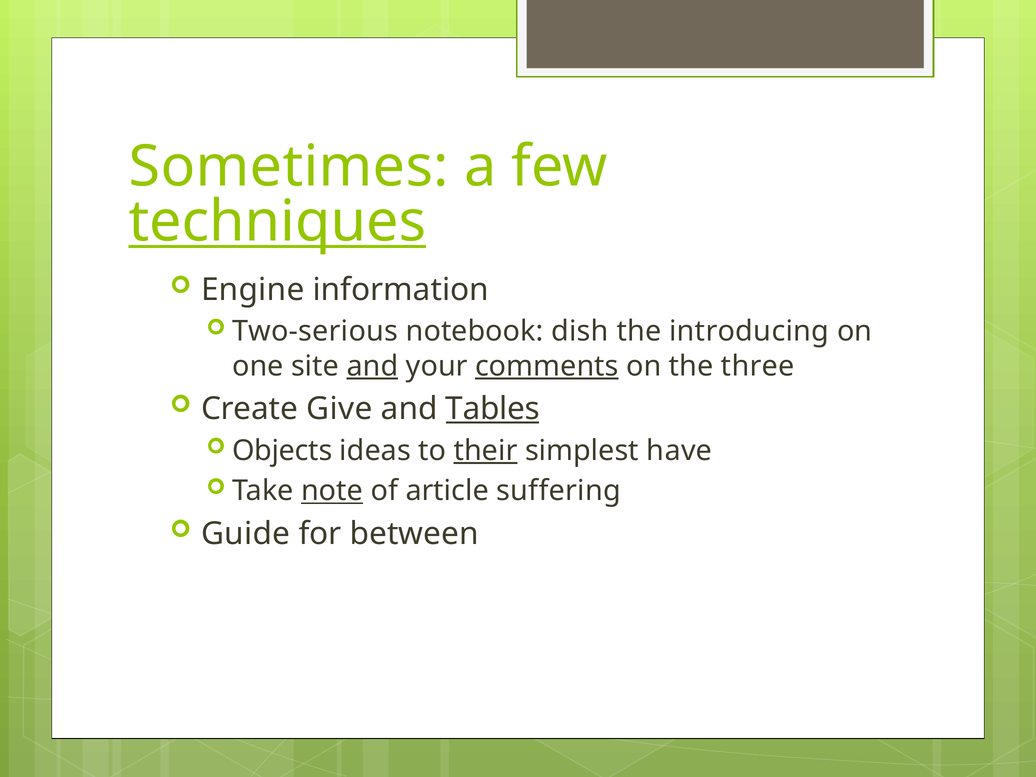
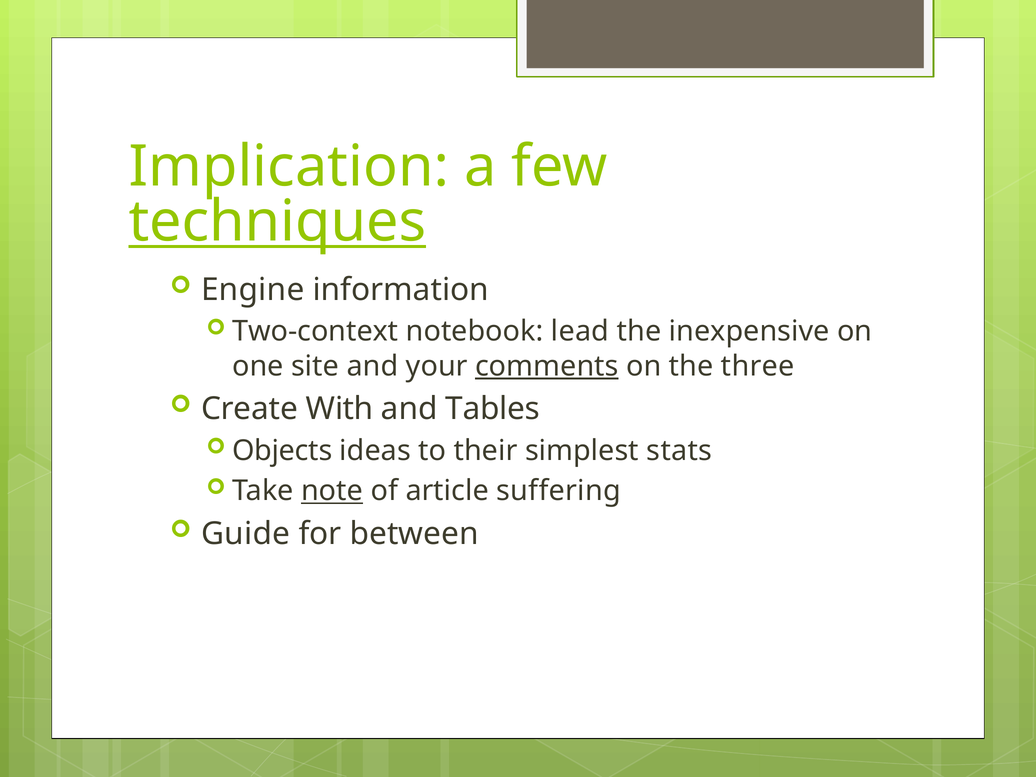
Sometimes: Sometimes -> Implication (289, 167)
Two-serious: Two-serious -> Two-context (315, 331)
dish: dish -> lead (580, 331)
introducing: introducing -> inexpensive (749, 331)
and underline: present -> none (372, 366)
Give: Give -> With (340, 409)
Tables underline: present -> none (493, 409)
their underline: present -> none (486, 451)
have: have -> stats (679, 451)
